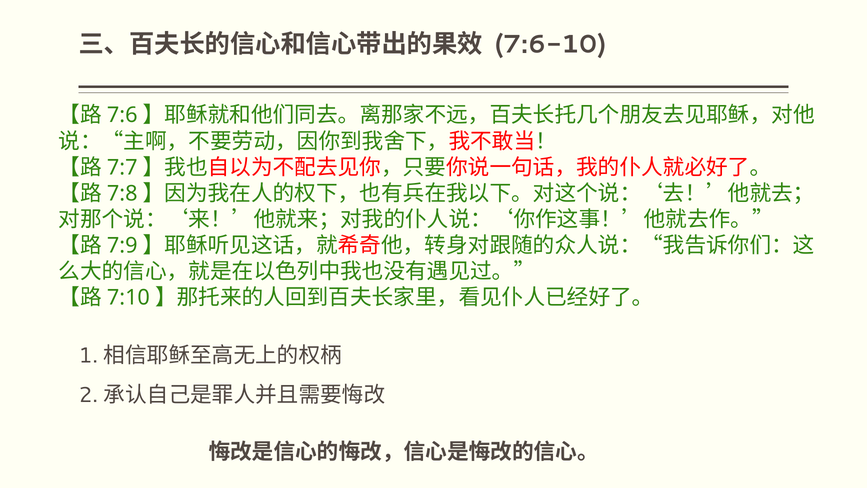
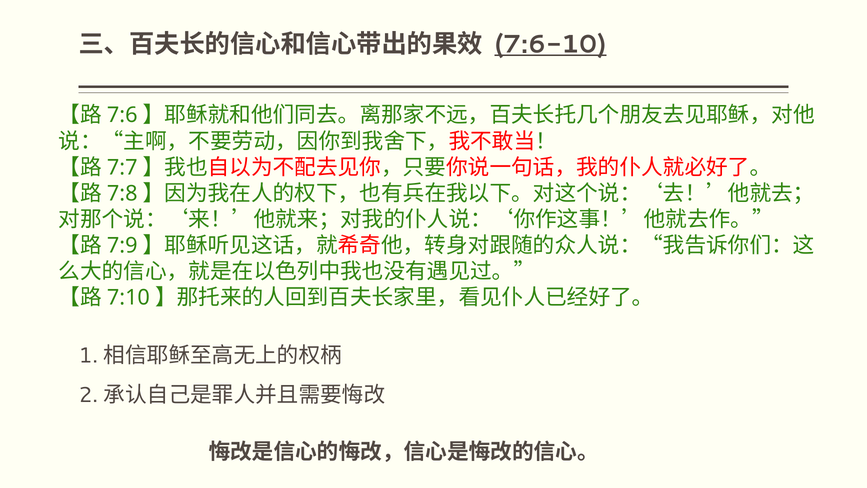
7:6-10 underline: none -> present (550, 44)
